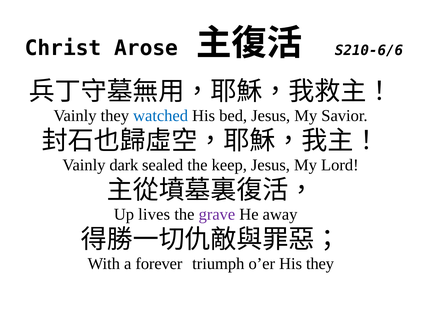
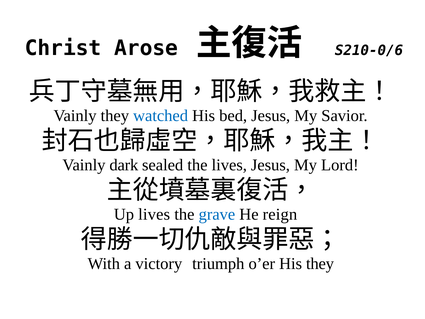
S210-6/6: S210-6/6 -> S210-0/6 (369, 51)
the keep: keep -> lives (229, 165)
grave colour: purple -> blue (217, 214)
away: away -> reign (280, 214)
forever: forever -> victory (159, 263)
